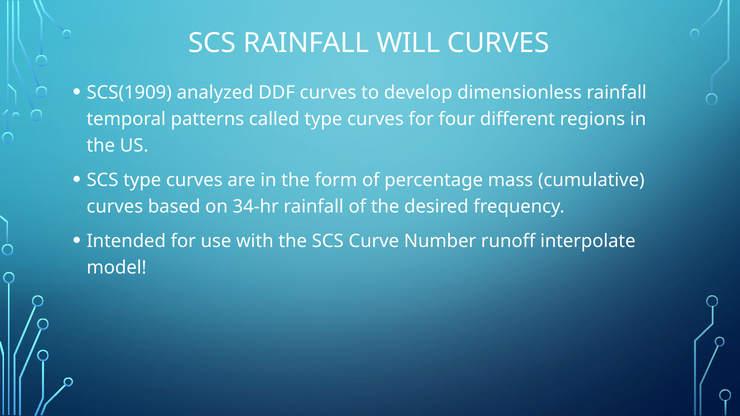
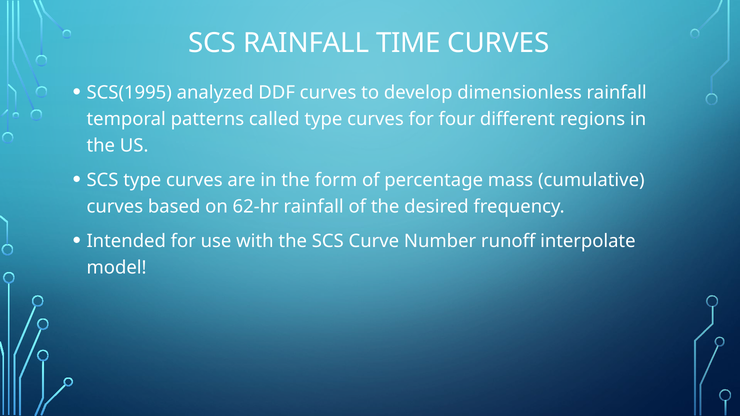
WILL: WILL -> TIME (408, 43)
SCS(1909: SCS(1909 -> SCS(1995 (129, 93)
34-hr: 34-hr -> 62-hr (256, 207)
